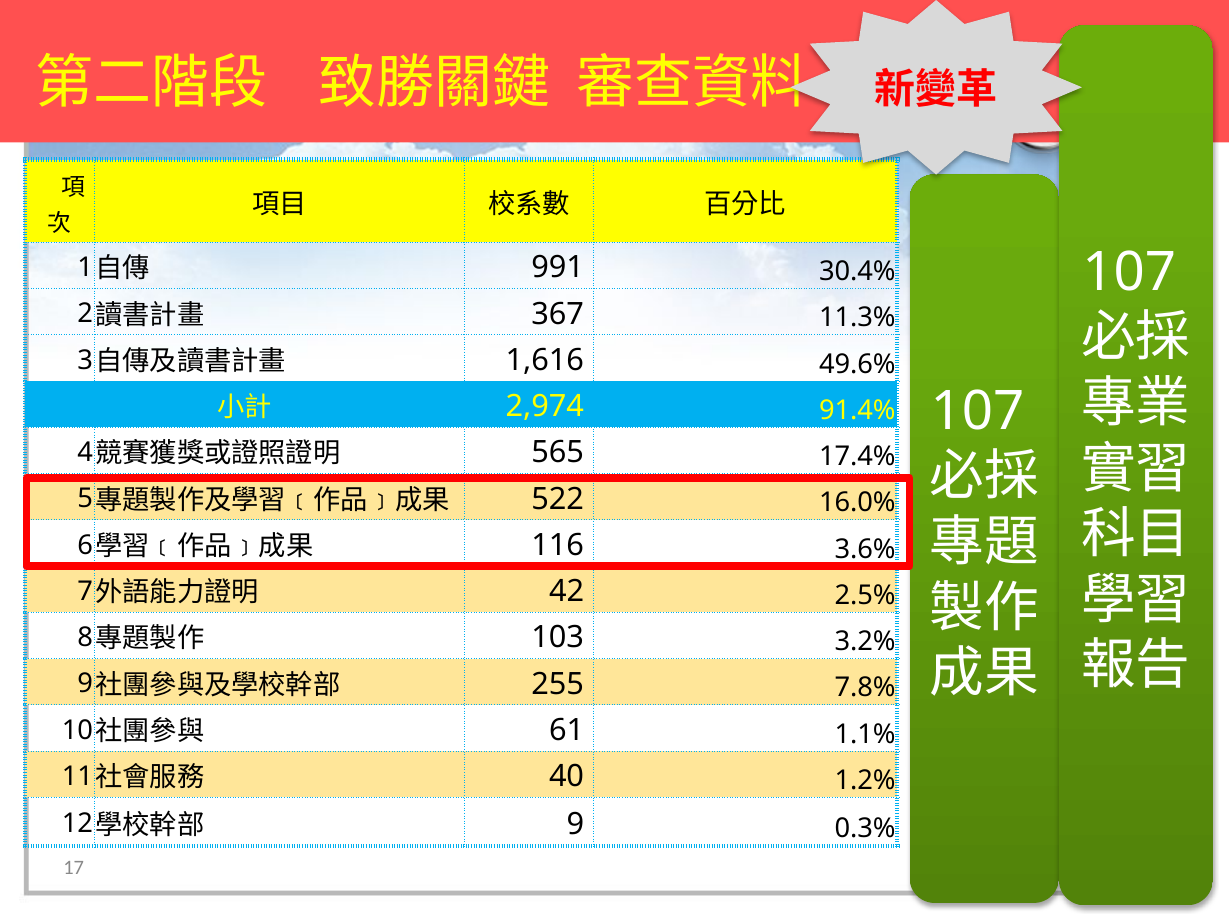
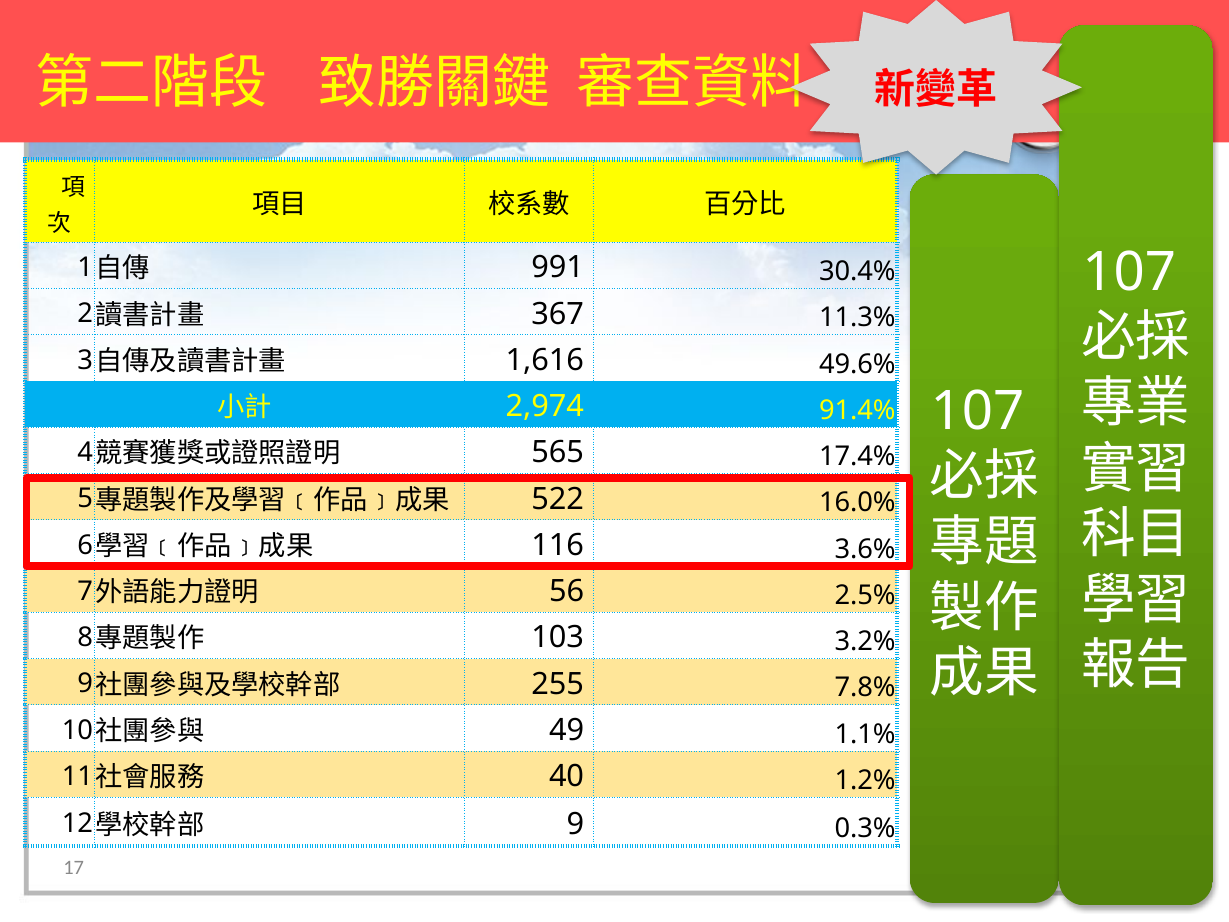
42: 42 -> 56 (567, 591)
61: 61 -> 49 (567, 730)
